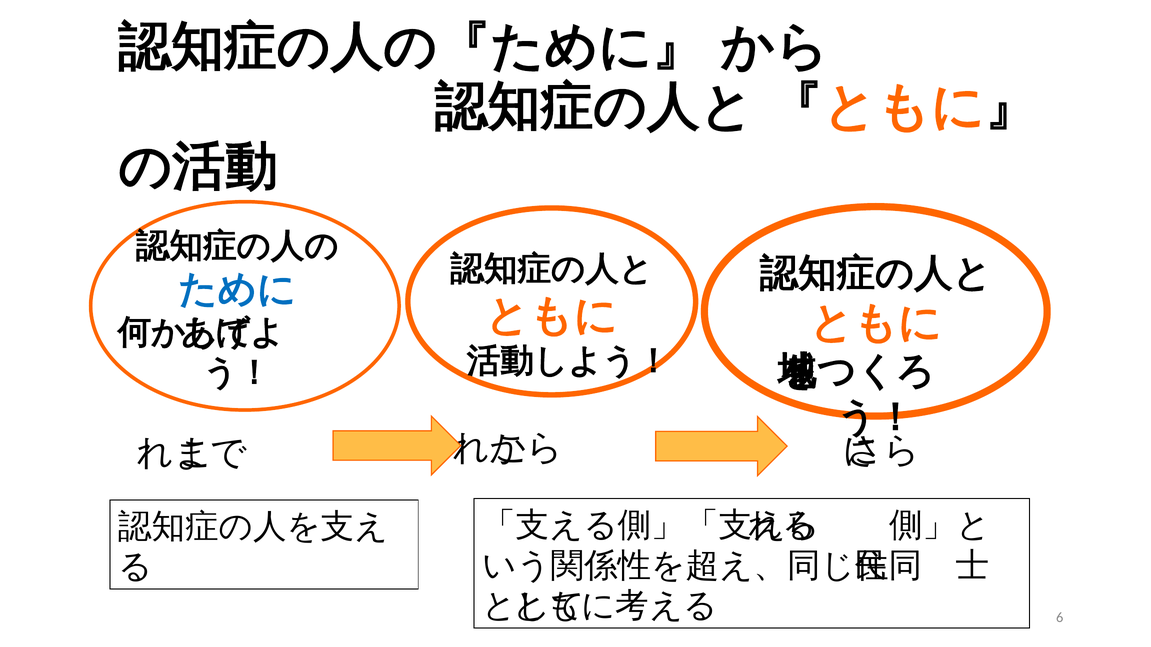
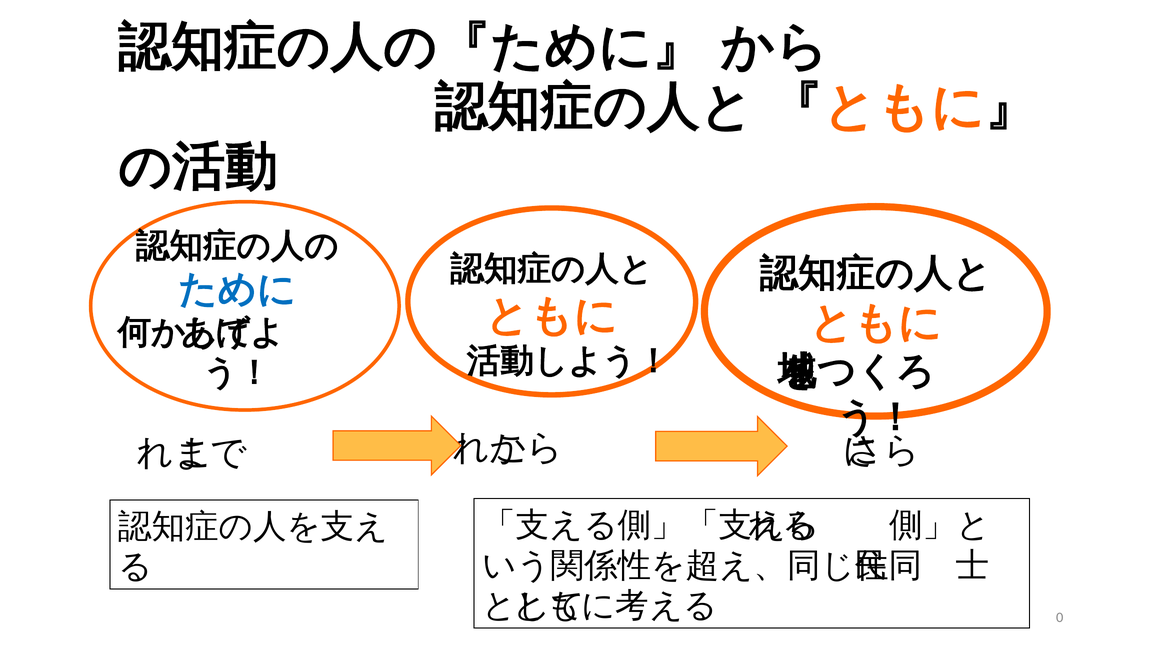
6: 6 -> 0 (1060, 618)
